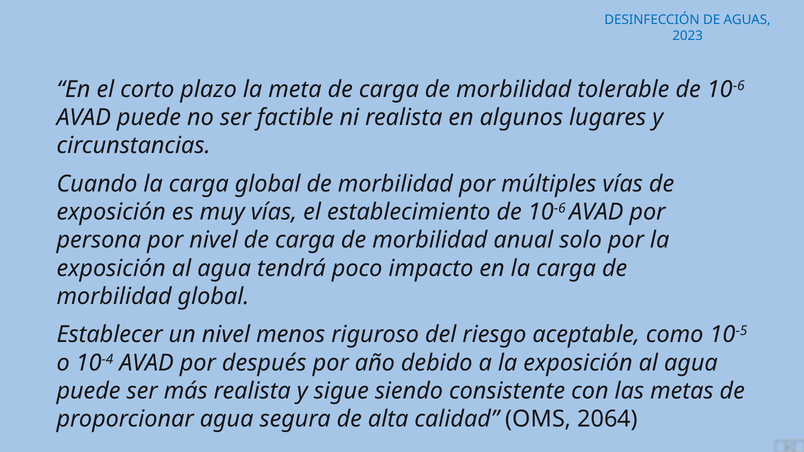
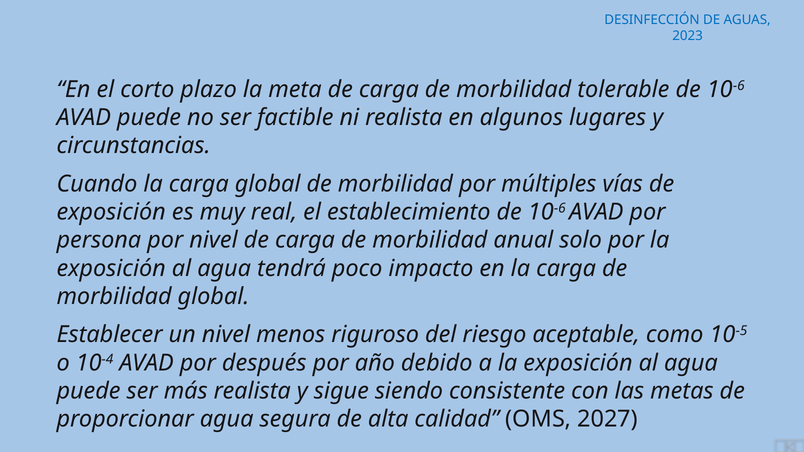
muy vías: vías -> real (274, 212)
2064: 2064 -> 2027 (608, 419)
